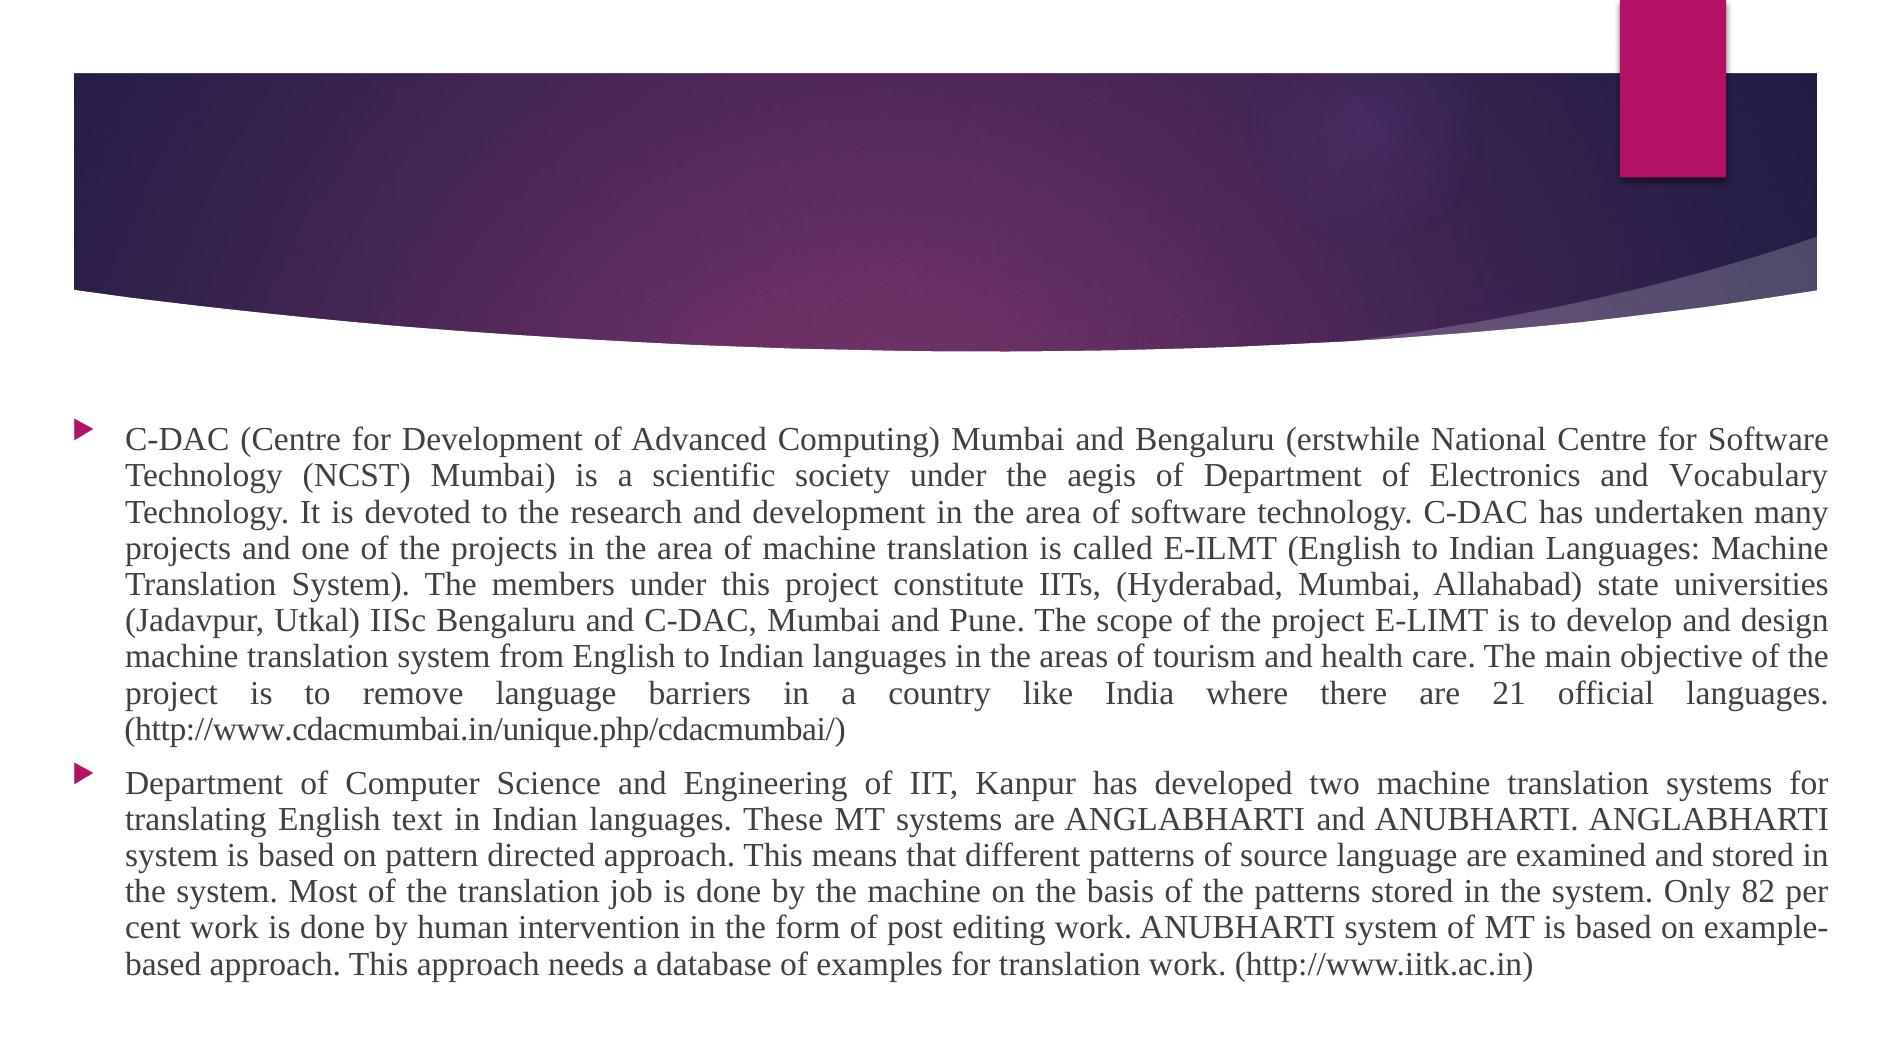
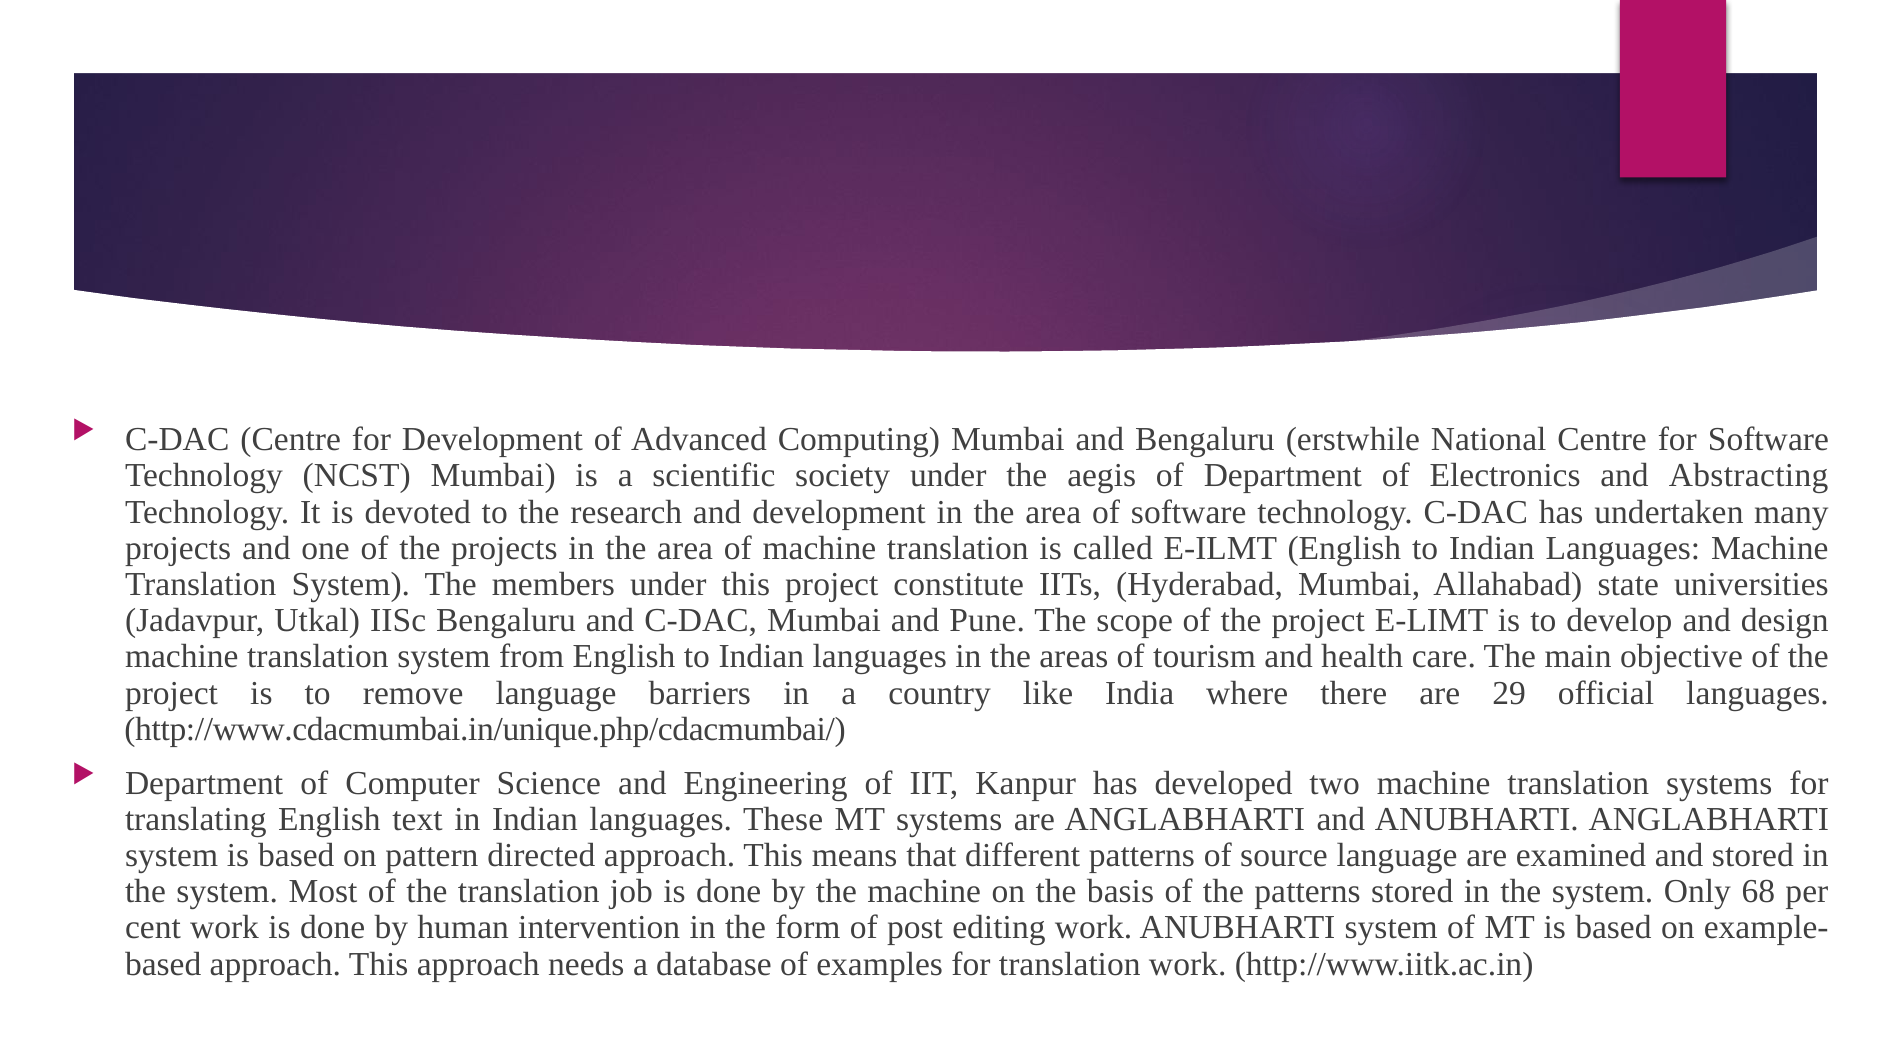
Vocabulary: Vocabulary -> Abstracting (1749, 476)
21: 21 -> 29 (1509, 693)
82: 82 -> 68 (1758, 892)
